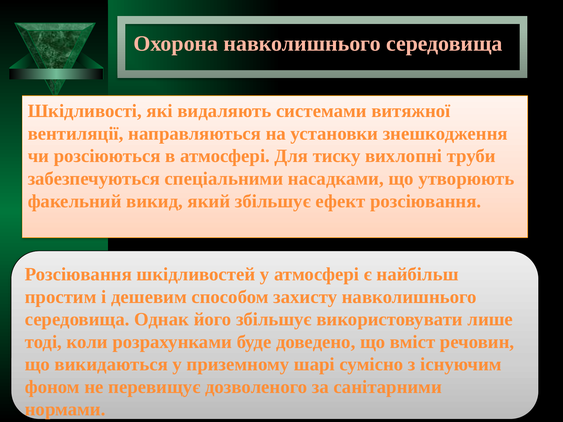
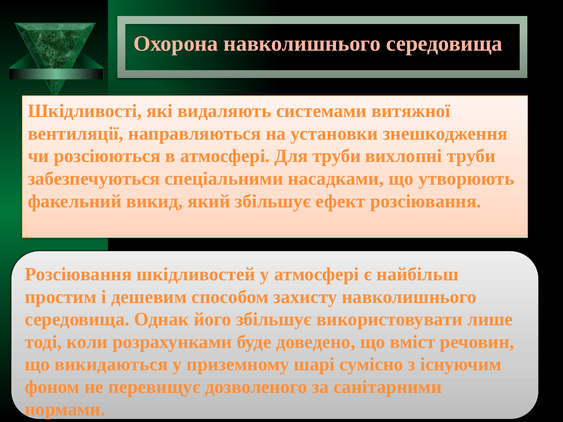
Для тиску: тиску -> труби (337, 156)
